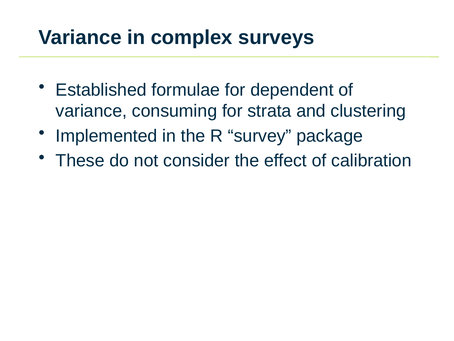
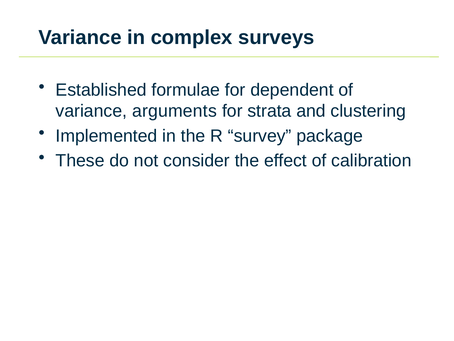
consuming: consuming -> arguments (174, 111)
